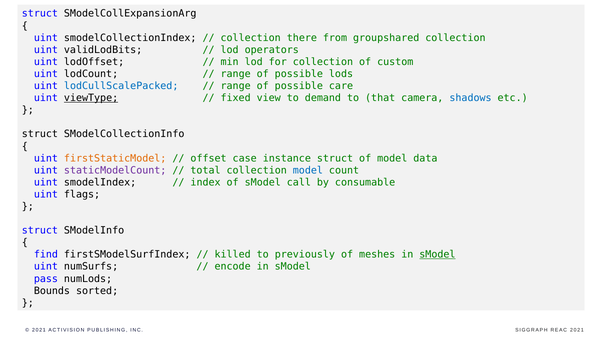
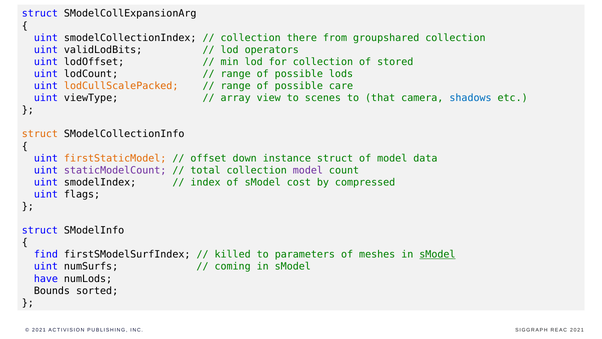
custom: custom -> stored (395, 62)
lodCullScalePacked colour: blue -> orange (121, 86)
viewType underline: present -> none (91, 98)
fixed: fixed -> array (236, 98)
demand: demand -> scenes (323, 98)
struct colour: black -> orange (40, 134)
case: case -> down (245, 158)
model colour: blue -> purple (308, 170)
call: call -> cost (299, 182)
consumable: consumable -> compressed (365, 182)
previously: previously -> parameters (305, 254)
encode: encode -> coming (233, 266)
pass: pass -> have (46, 278)
